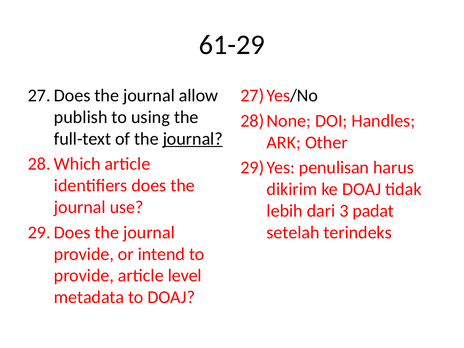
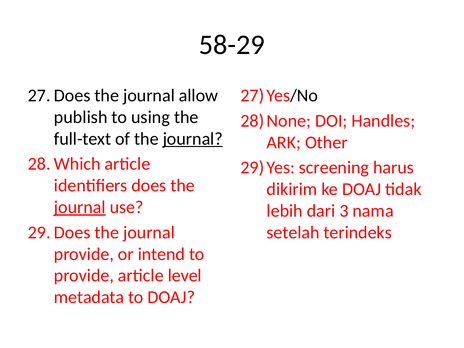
61-29: 61-29 -> 58-29 (232, 45)
penulisan: penulisan -> screening (334, 168)
journal underline: none -> present (80, 207)
padat: padat -> nama (373, 211)
